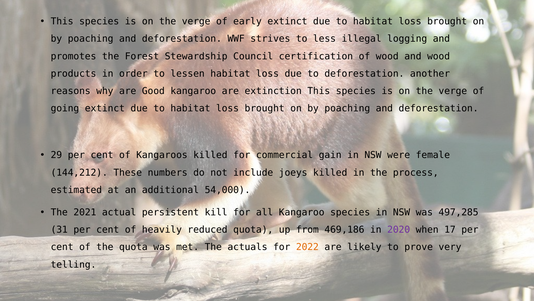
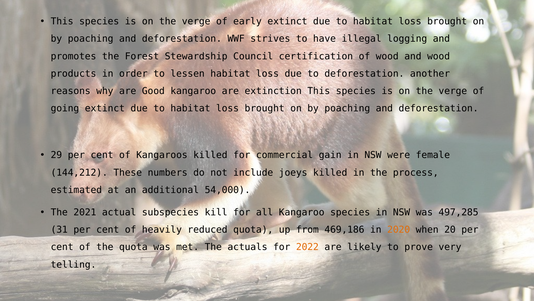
less: less -> have (324, 39)
persistent: persistent -> subspecies (170, 212)
2020 colour: purple -> orange (399, 229)
17: 17 -> 20 (450, 229)
